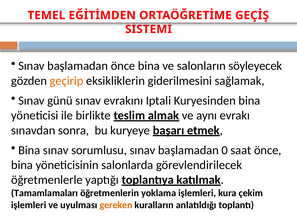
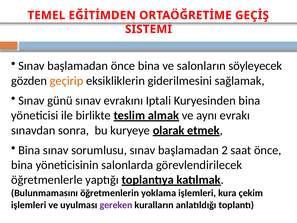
başarı: başarı -> olarak (169, 130)
0: 0 -> 2 (225, 150)
Tamamlamaları: Tamamlamaları -> Bulunmamasını (45, 193)
gereken colour: orange -> purple (116, 205)
